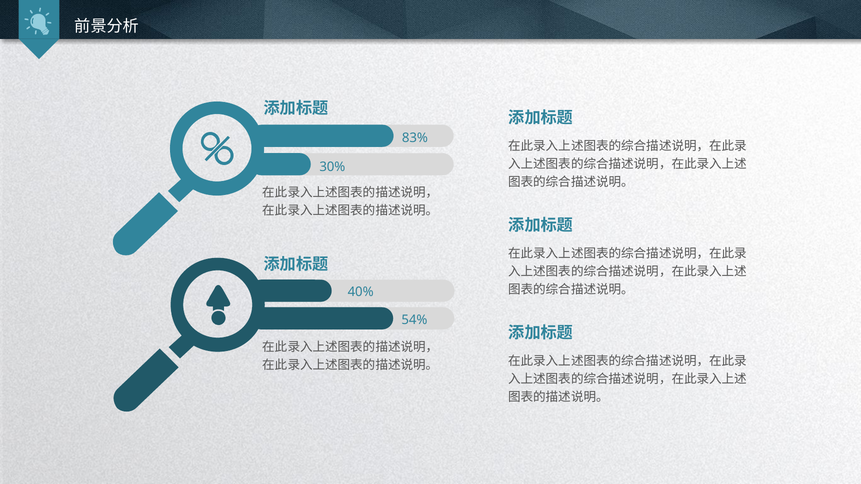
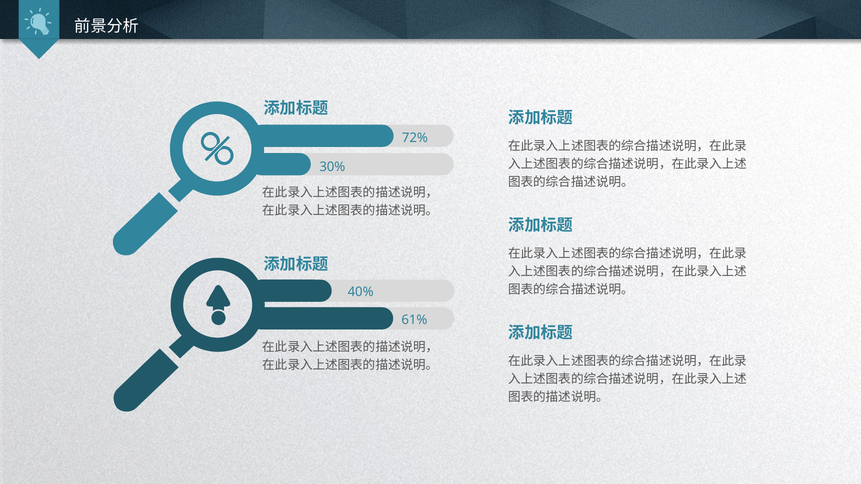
83%: 83% -> 72% (415, 138)
54%: 54% -> 61% (414, 320)
